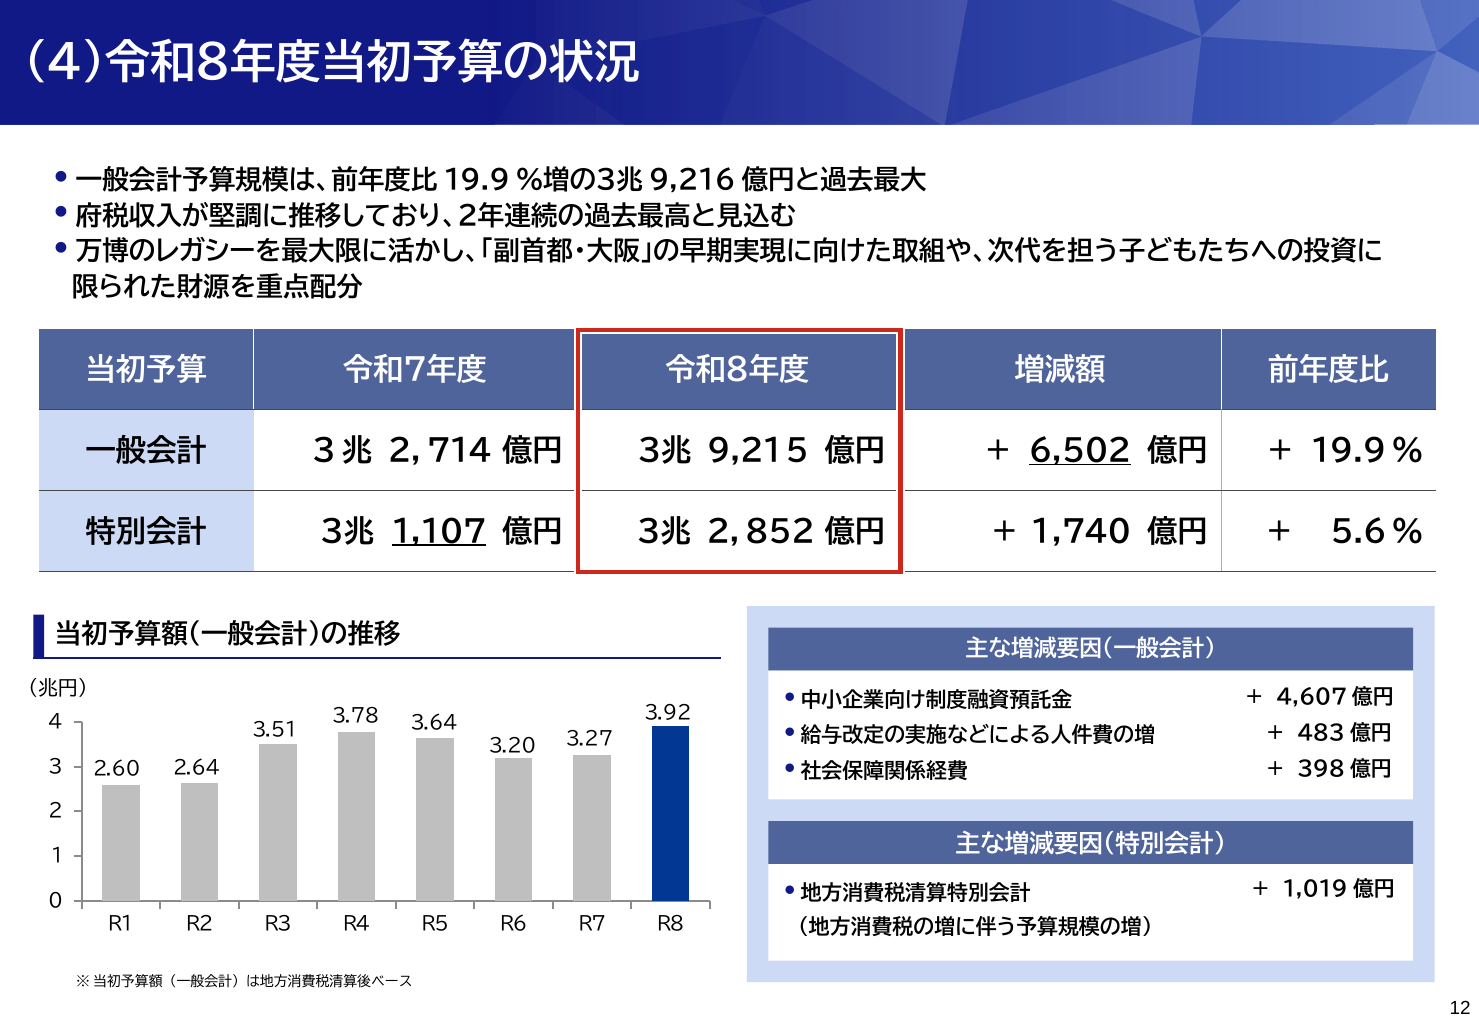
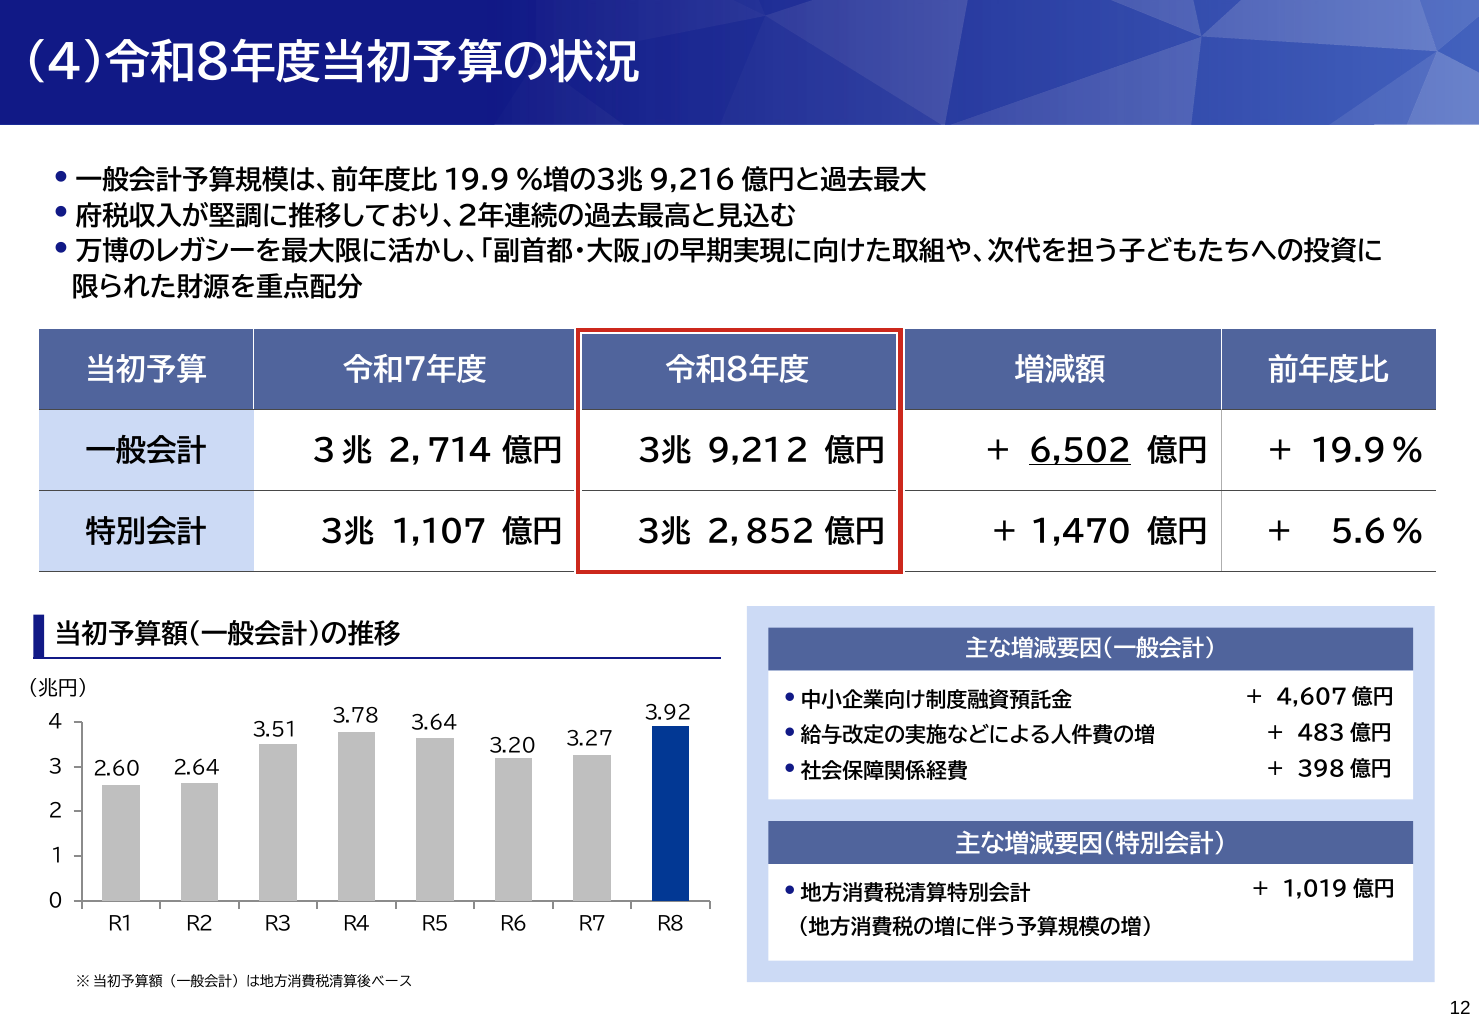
9,21 5: 5 -> 2 (797, 451)
1,107 underline: present -> none (439, 532)
,740: ,740 -> ,470 (1092, 532)
